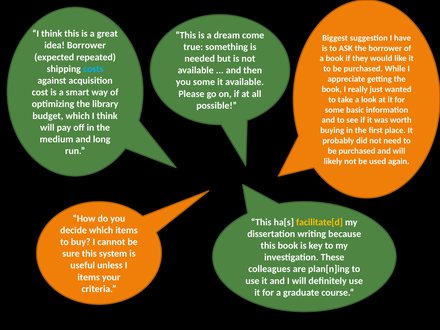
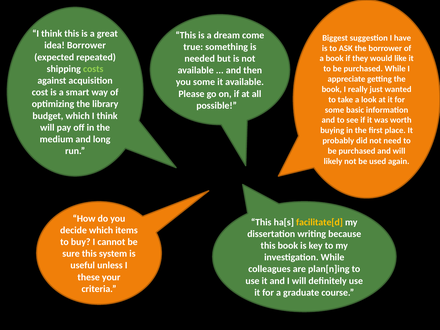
costs colour: light blue -> light green (93, 69)
investigation These: These -> While (333, 257)
items: items -> these (89, 277)
